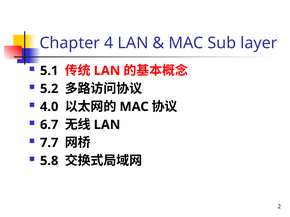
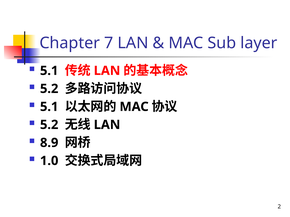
4: 4 -> 7 (109, 43)
4.0: 4.0 -> 5.1 (49, 107)
6.7: 6.7 -> 5.2 (49, 125)
7.7: 7.7 -> 8.9 (49, 143)
5.8: 5.8 -> 1.0 (49, 161)
